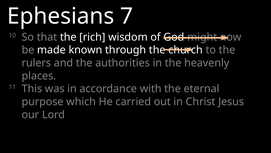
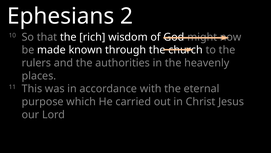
7: 7 -> 2 (127, 16)
